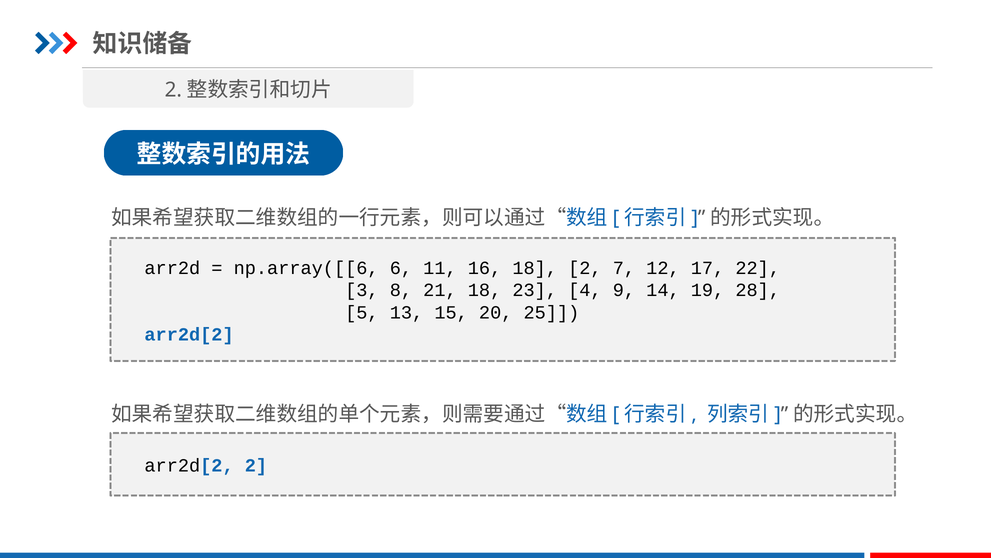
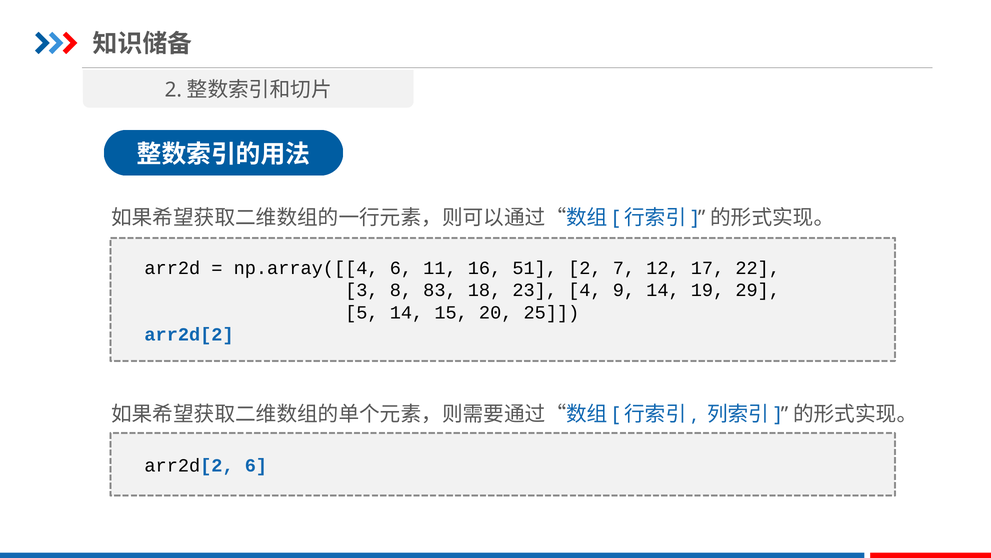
np.array([[6: np.array([[6 -> np.array([[4 (306, 268)
16 18: 18 -> 51 (535, 268)
21: 21 -> 83 (440, 290)
28: 28 -> 29 (758, 290)
5 13: 13 -> 14 (406, 312)
arr2d[2 2: 2 -> 6 (256, 465)
